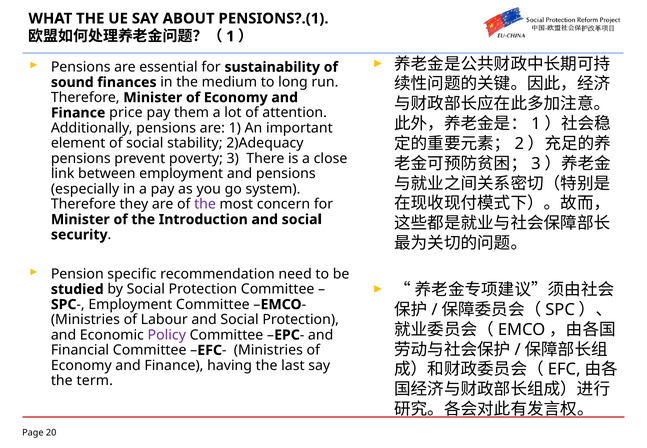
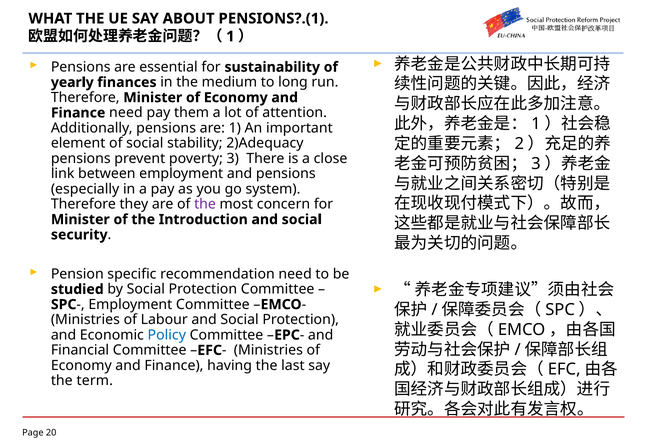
sound: sound -> yearly (72, 82)
Finance price: price -> need (126, 113)
Policy colour: purple -> blue (167, 335)
